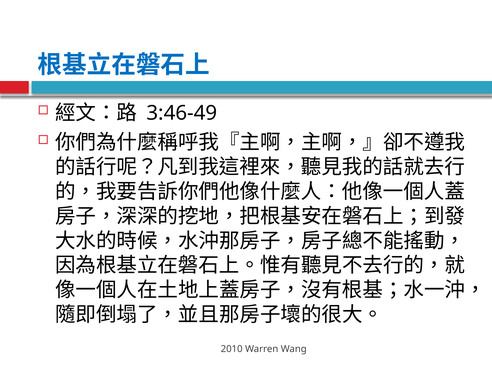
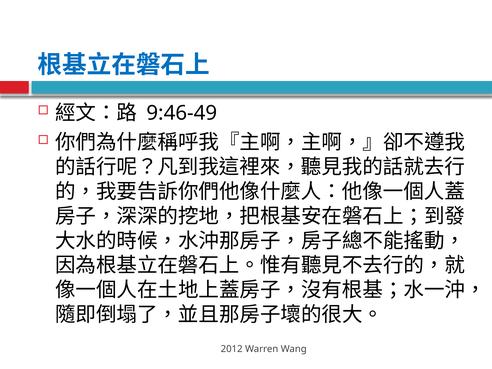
3:46-49: 3:46-49 -> 9:46-49 (182, 113)
2010: 2010 -> 2012 (232, 349)
